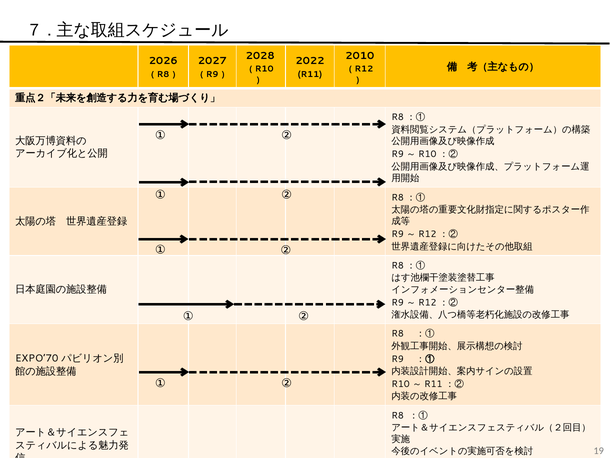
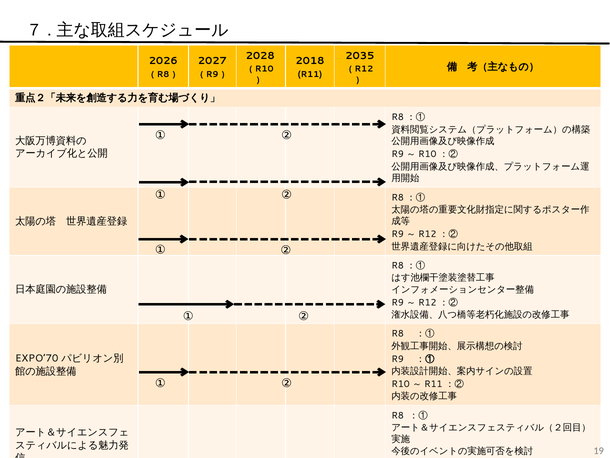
2010: 2010 -> 2035 (360, 56)
2022: 2022 -> 2018 (310, 61)
